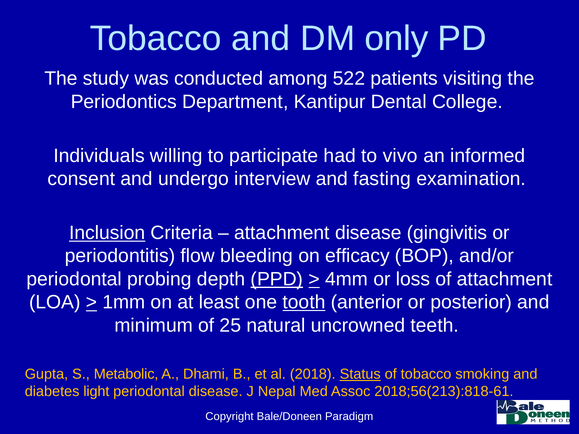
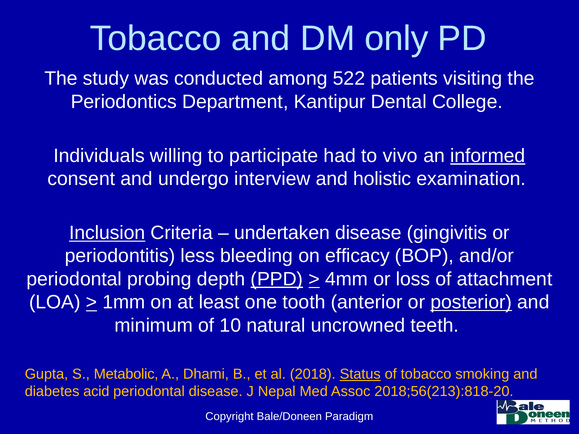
informed underline: none -> present (488, 156)
fasting: fasting -> holistic (382, 179)
attachment: attachment -> undertaken (282, 233)
flow: flow -> less (198, 256)
tooth underline: present -> none (304, 302)
posterior underline: none -> present (471, 302)
25: 25 -> 10 (230, 326)
light: light -> acid (96, 392)
2018;56(213):818-61: 2018;56(213):818-61 -> 2018;56(213):818-20 (444, 392)
